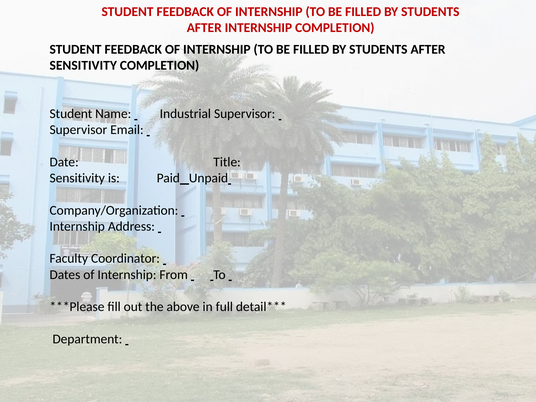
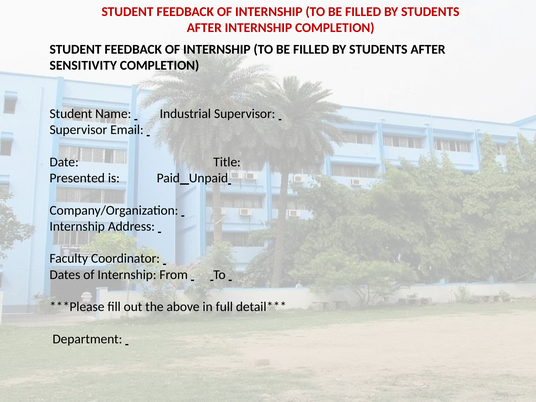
Sensitivity: Sensitivity -> Presented (77, 178)
